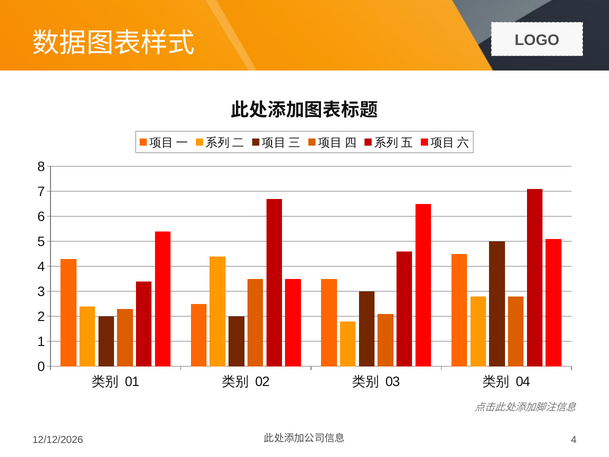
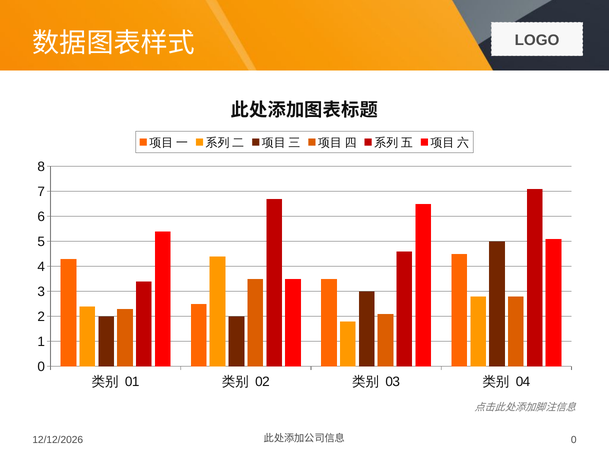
4: 4 -> 0 (574, 439)
